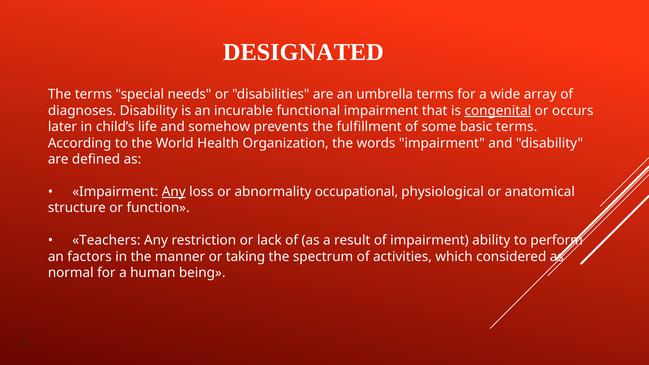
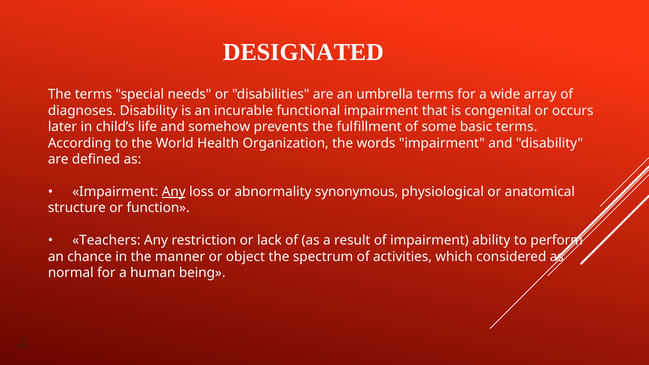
congenital underline: present -> none (498, 111)
occupational: occupational -> synonymous (356, 192)
factors: factors -> chance (90, 257)
taking: taking -> object (245, 257)
